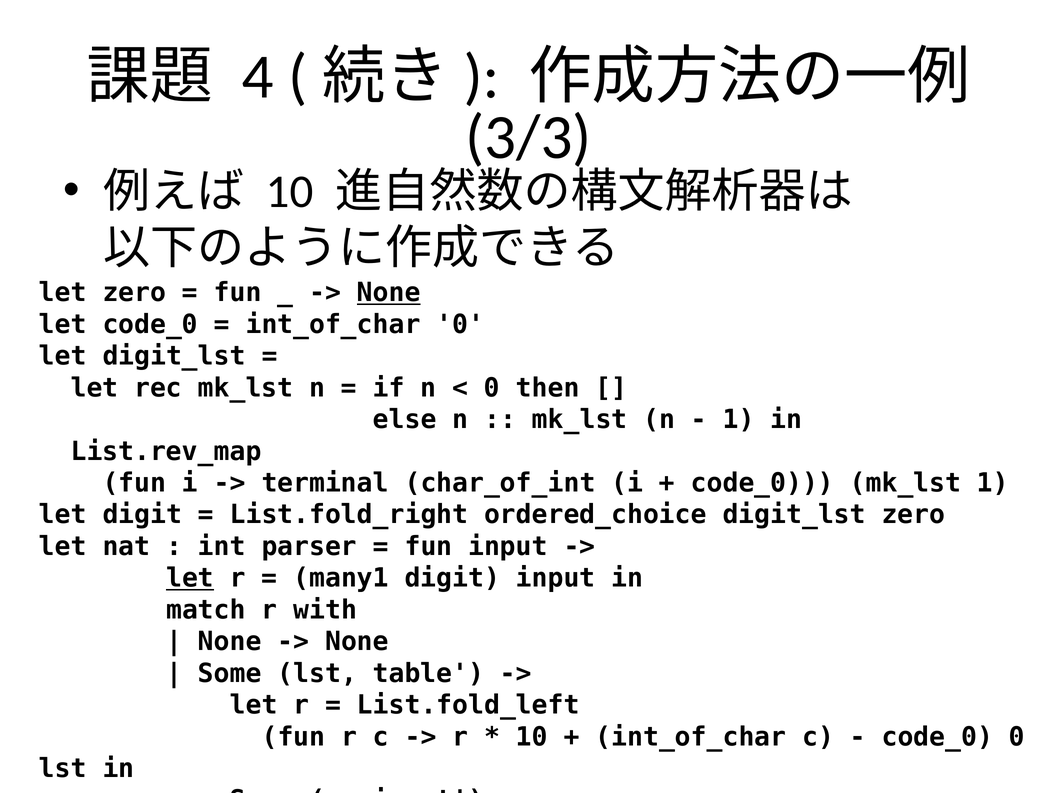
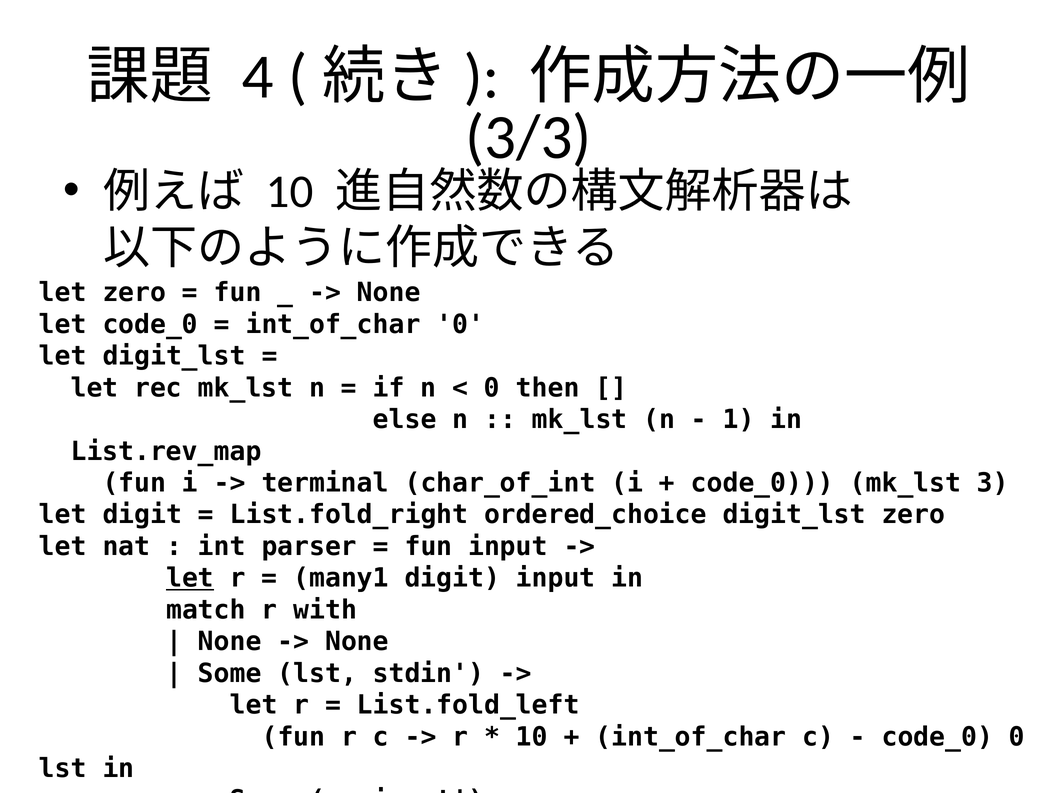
None underline: present -> none (389, 293)
mk_lst 1: 1 -> 3 (993, 483)
table: table -> stdin (428, 673)
